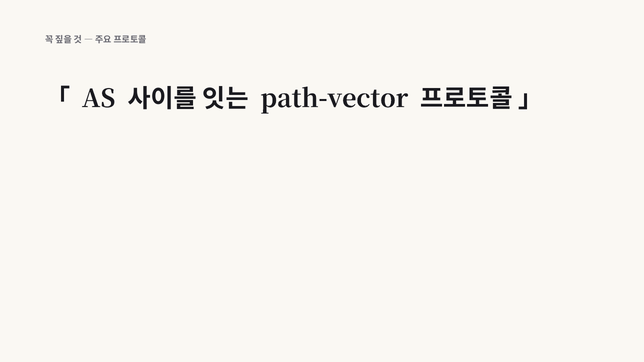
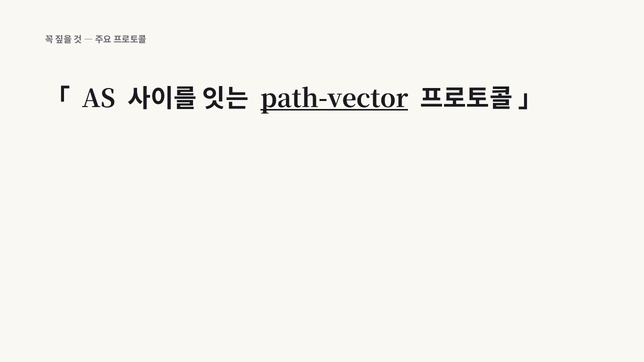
path-vector underline: none -> present (334, 99)
